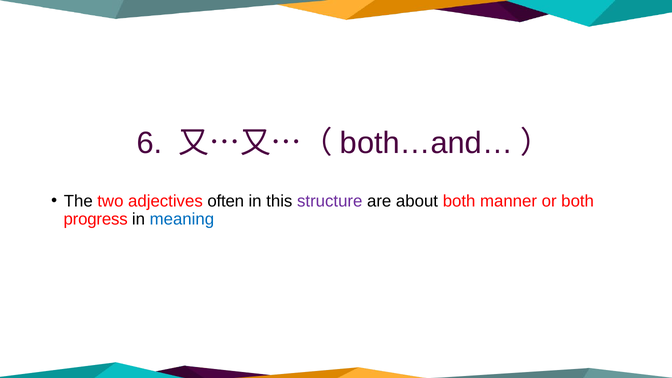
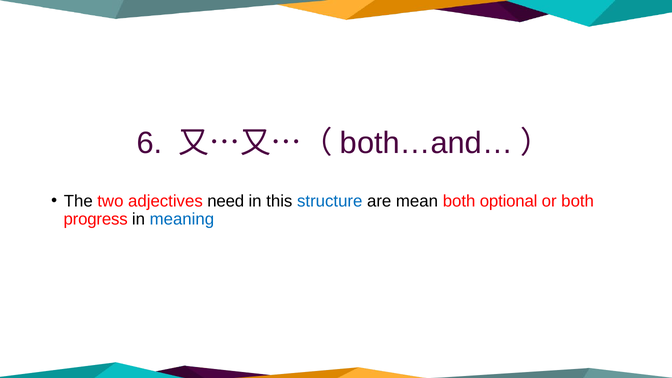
often: often -> need (226, 201)
structure colour: purple -> blue (330, 201)
about: about -> mean (417, 201)
manner: manner -> optional (509, 201)
